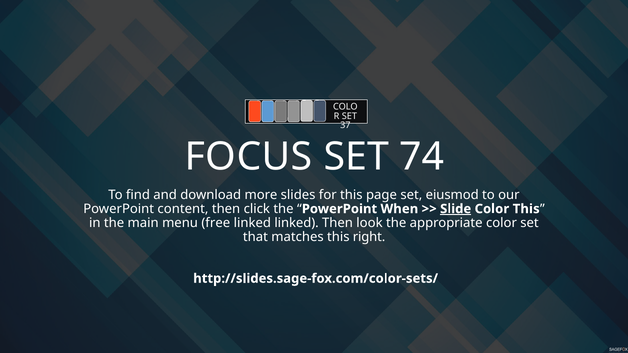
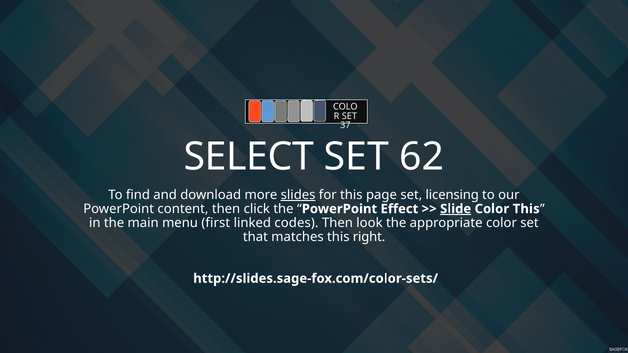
FOCUS: FOCUS -> SELECT (249, 157)
74: 74 -> 62 (422, 157)
slides underline: none -> present (298, 195)
eiusmod: eiusmod -> licensing (452, 195)
When: When -> Effect (399, 209)
free: free -> first (216, 223)
linked linked: linked -> codes (296, 223)
